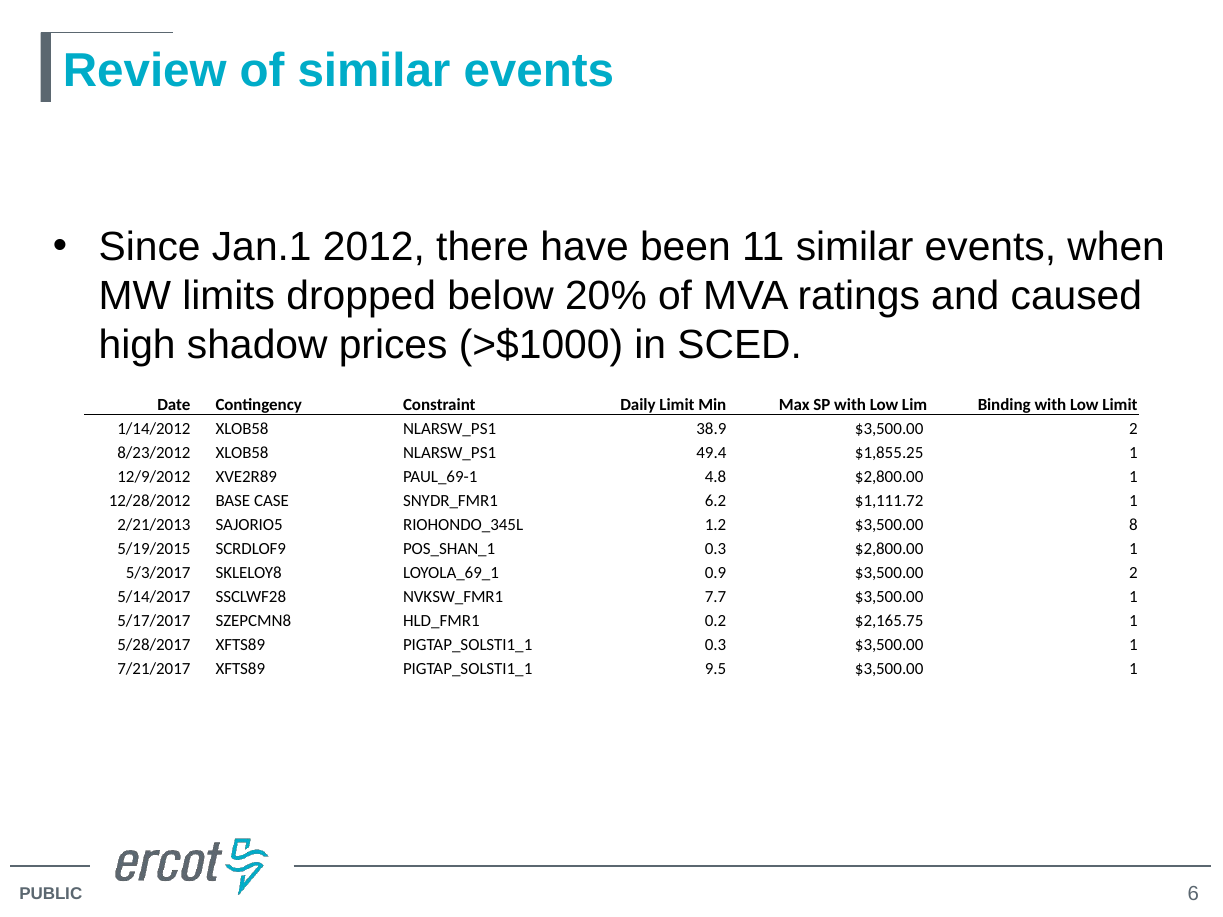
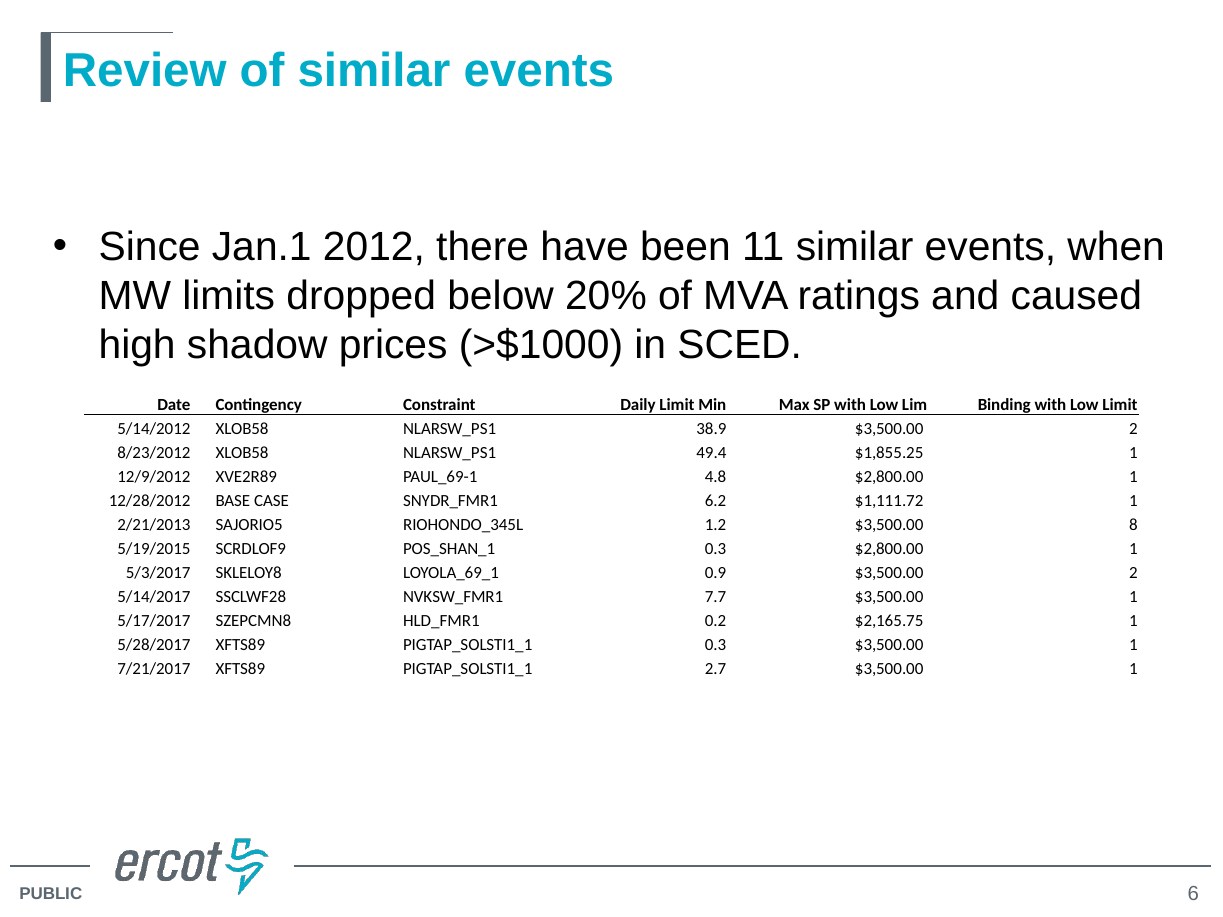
1/14/2012: 1/14/2012 -> 5/14/2012 (154, 429)
9.5: 9.5 -> 2.7 (716, 669)
